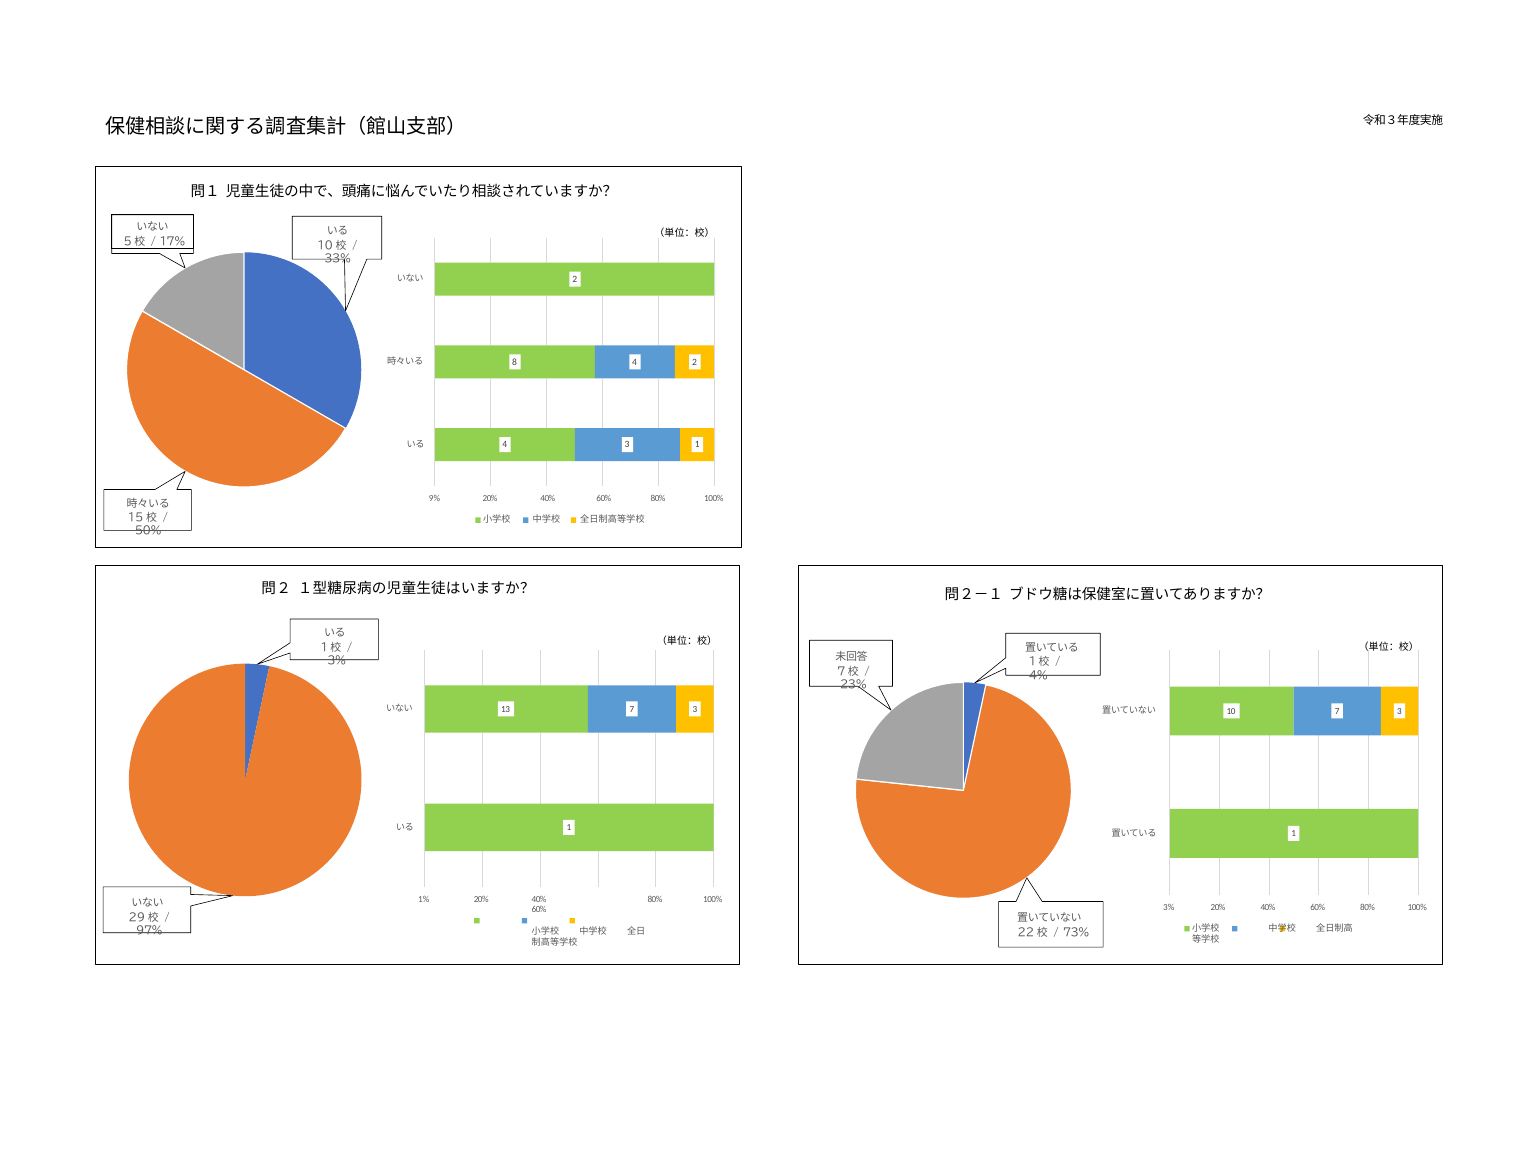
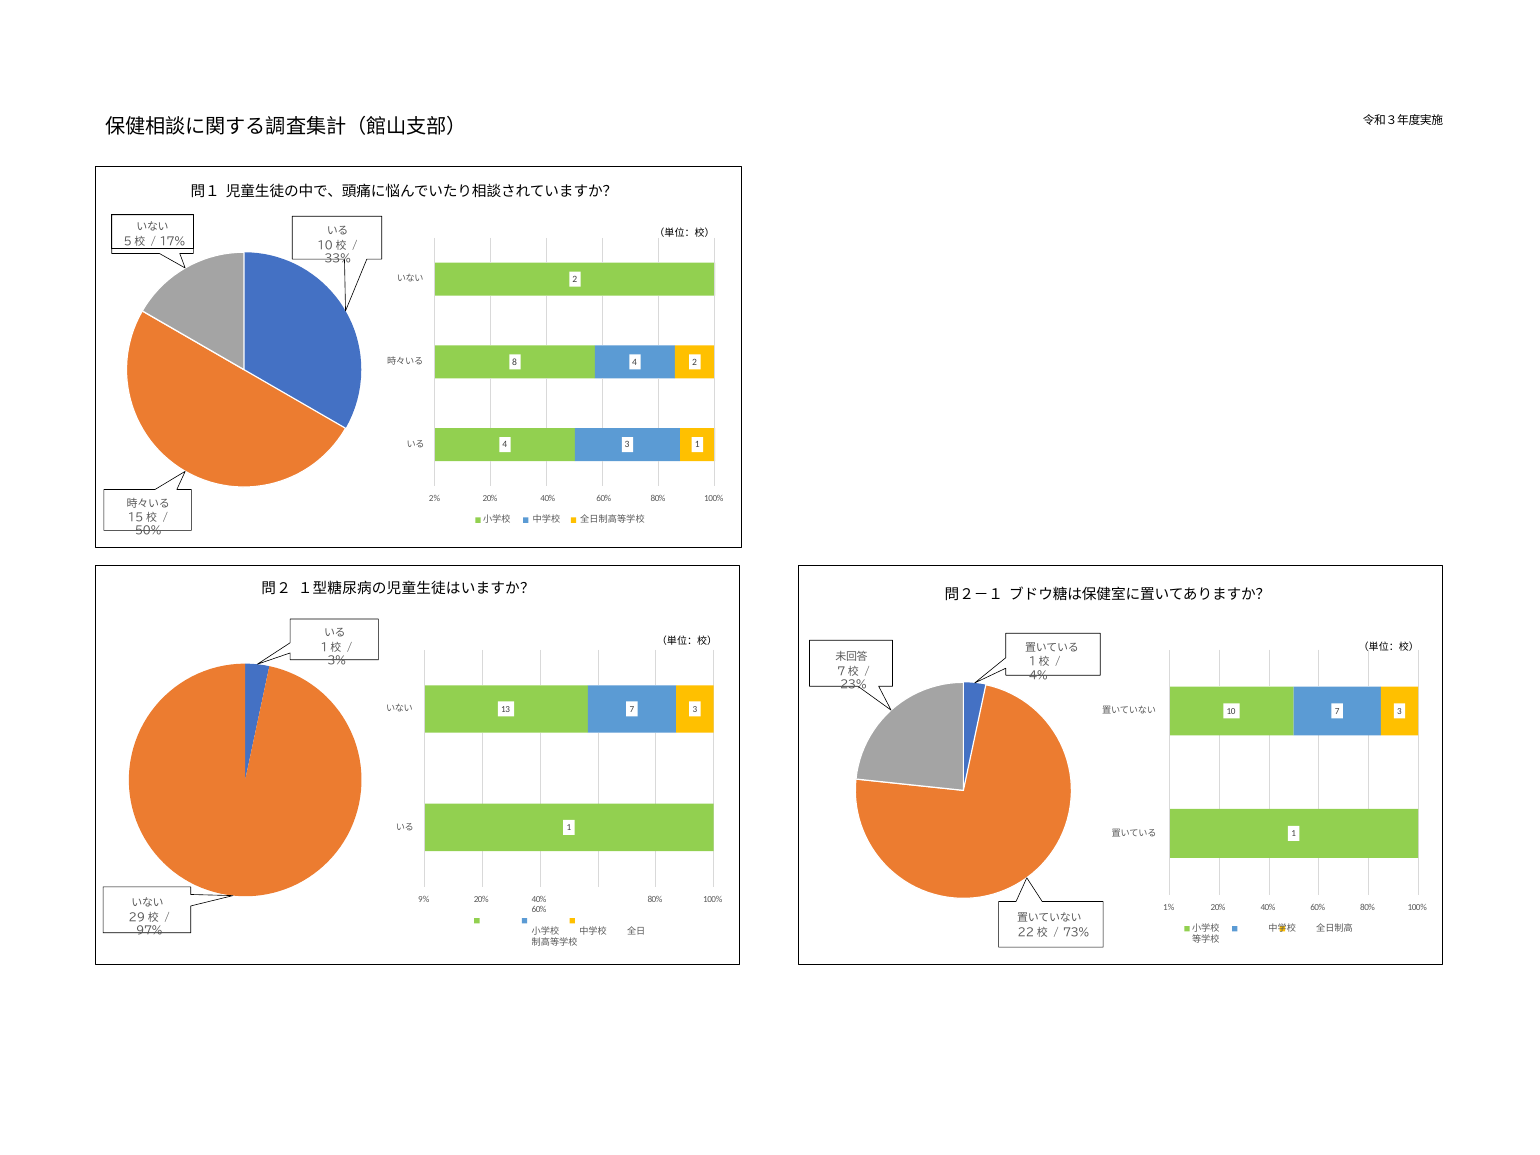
9%: 9% -> 2% (435, 498)
1%: 1% -> 9% (424, 899)
3%: 3% -> 1% (1169, 907)
